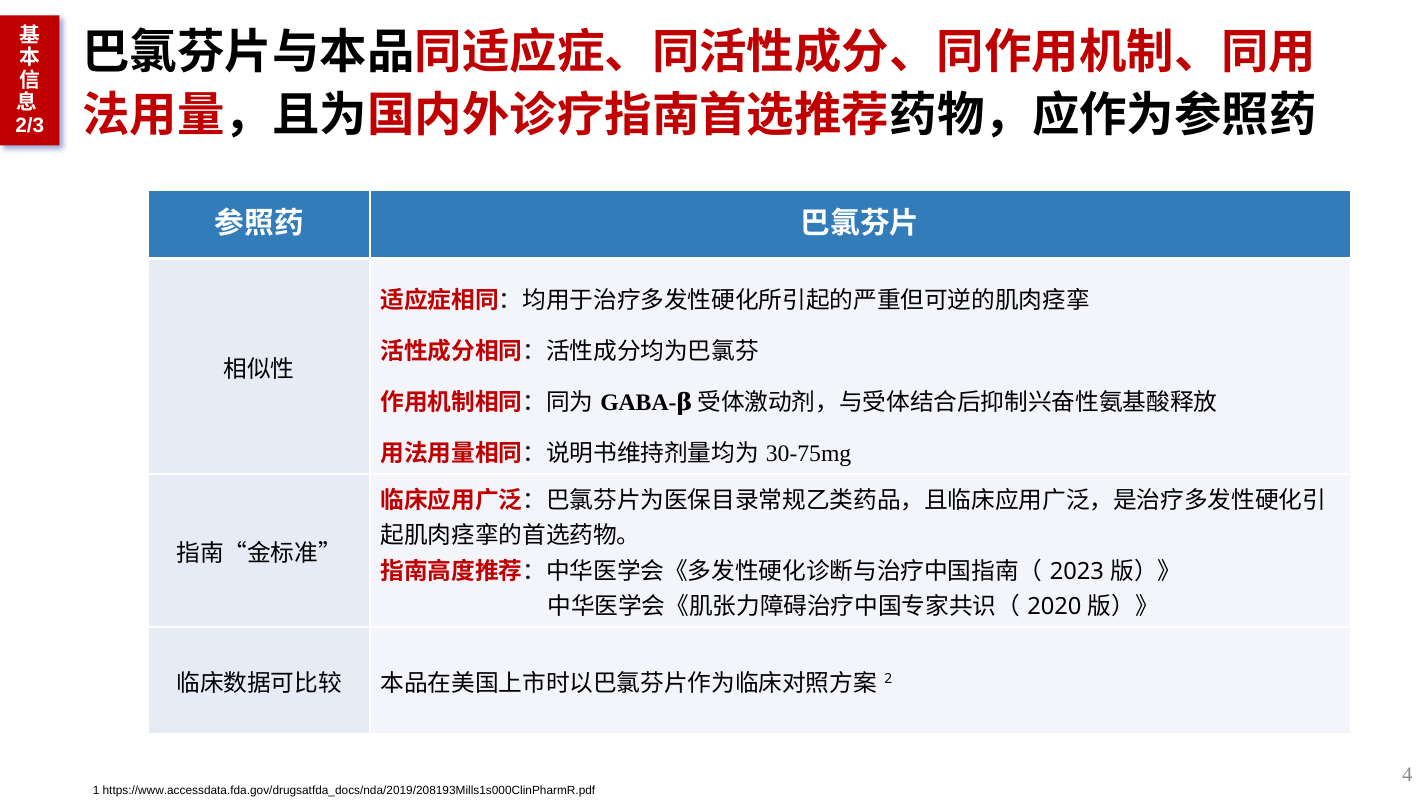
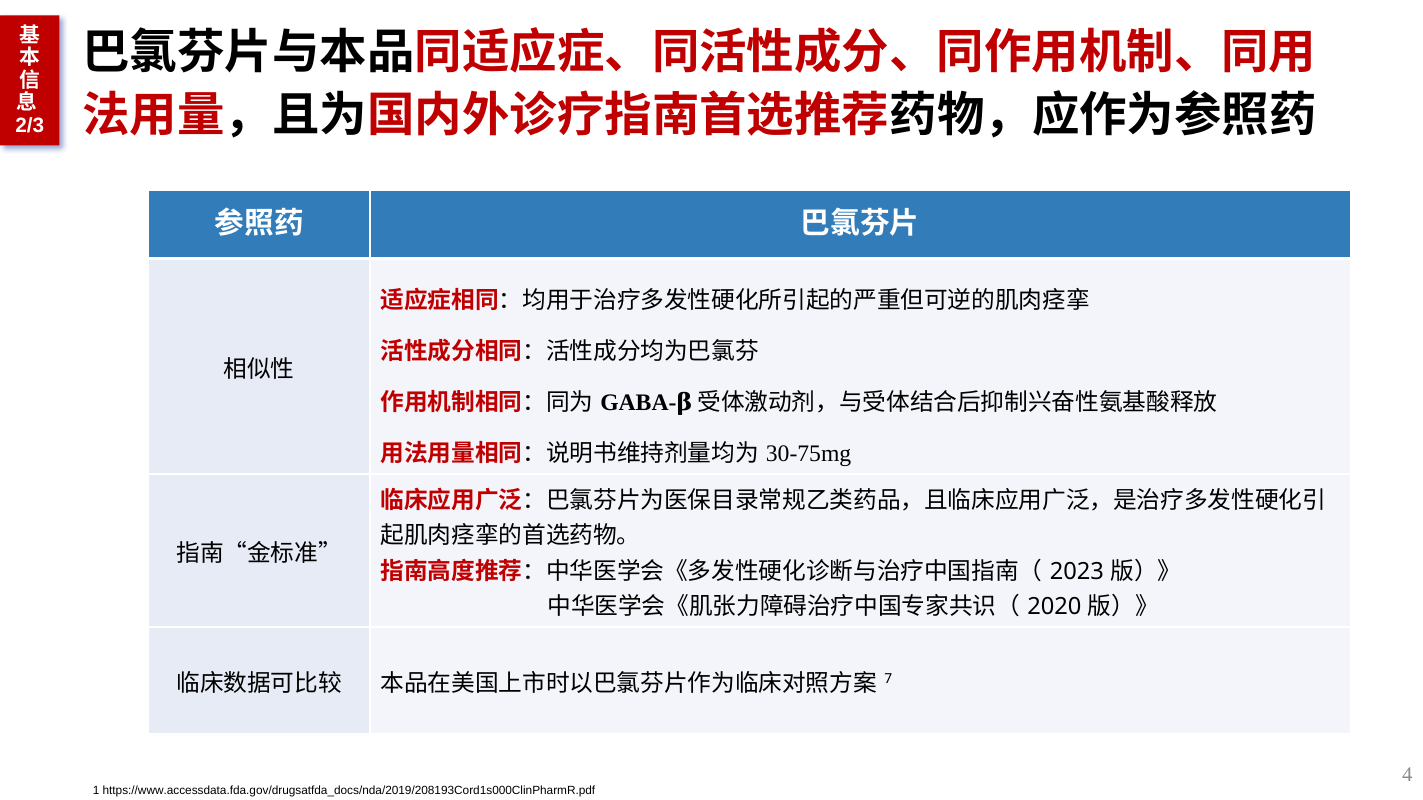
2: 2 -> 7 (888, 680)
https://www.accessdata.fda.gov/drugsatfda_docs/nda/2019/208193Mills1s000ClinPharmR.pdf: https://www.accessdata.fda.gov/drugsatfda_docs/nda/2019/208193Mills1s000ClinPharmR.pdf -> https://www.accessdata.fda.gov/drugsatfda_docs/nda/2019/208193Cord1s000ClinPharmR.pdf (349, 791)
